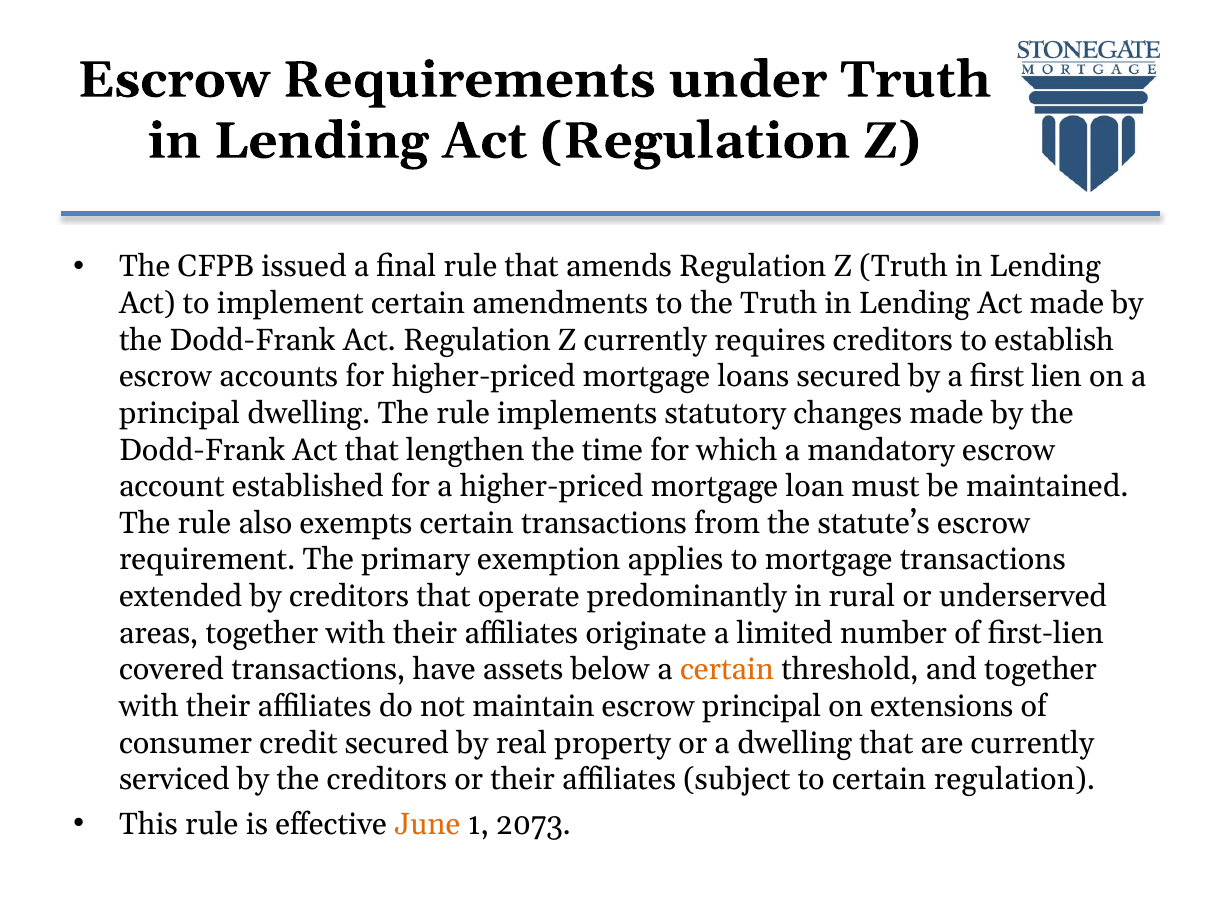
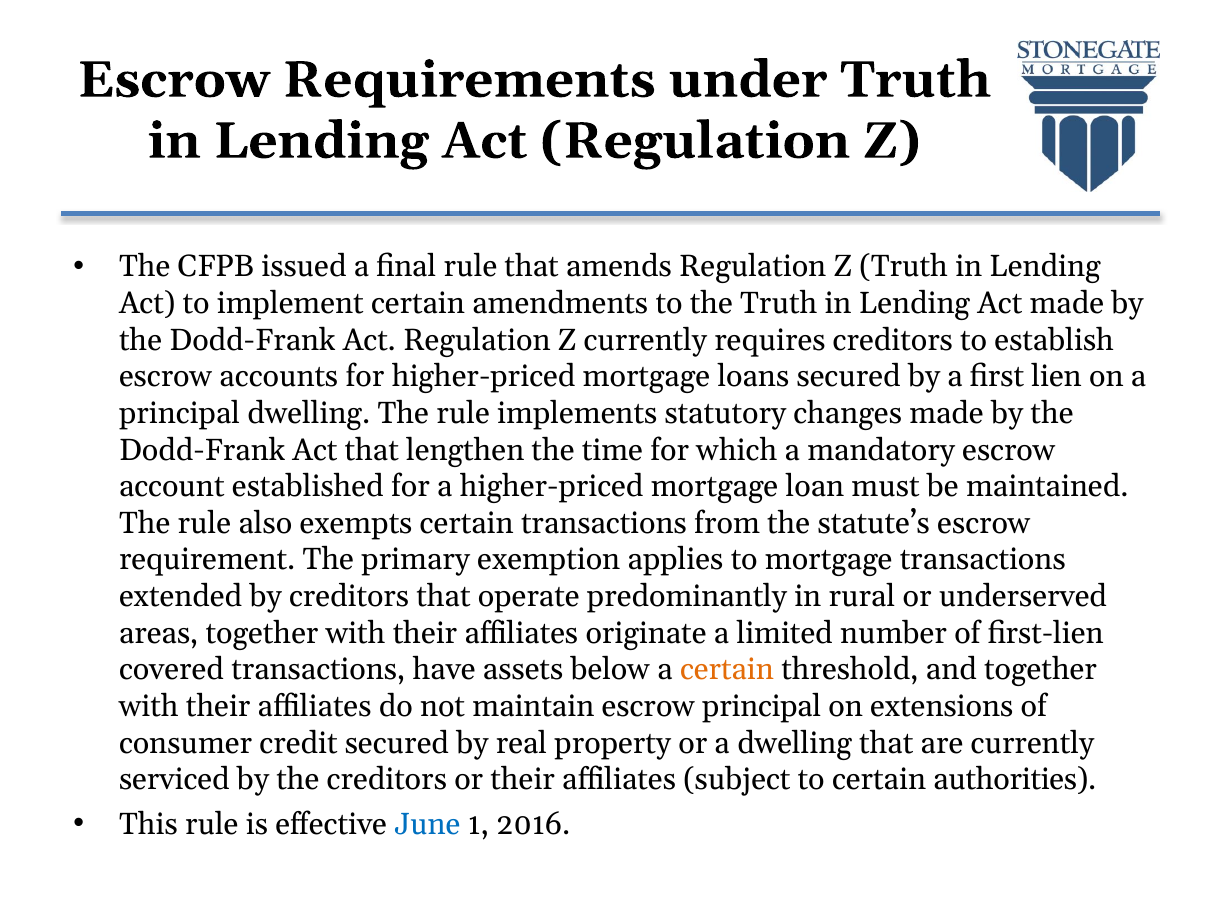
certain regulation: regulation -> authorities (1015, 780)
June colour: orange -> blue (427, 824)
2073: 2073 -> 2016 (533, 824)
